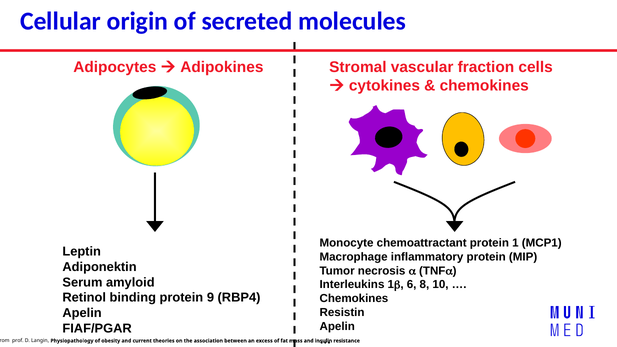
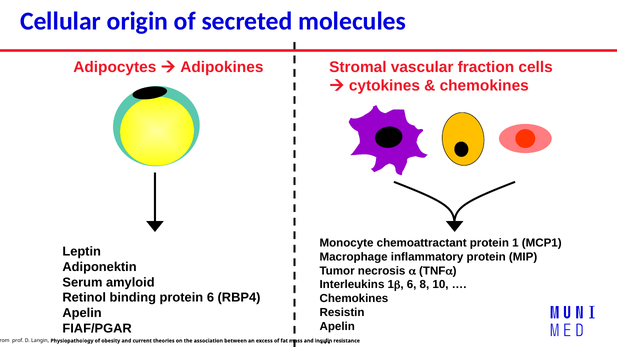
protein 9: 9 -> 6 (210, 298)
